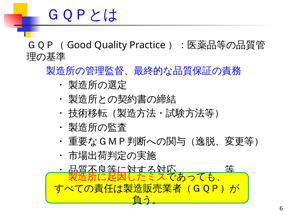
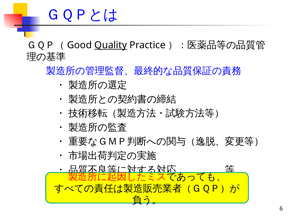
Quality underline: none -> present (111, 45)
